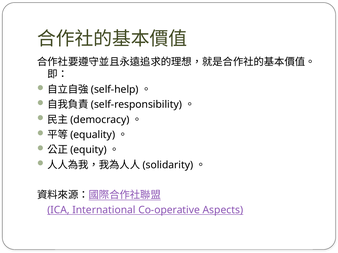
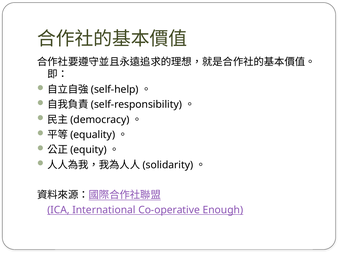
Aspects: Aspects -> Enough (223, 210)
